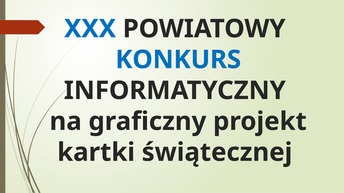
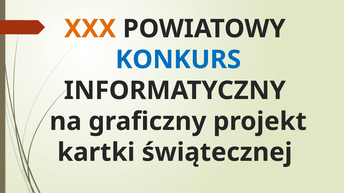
XXX colour: blue -> orange (90, 29)
